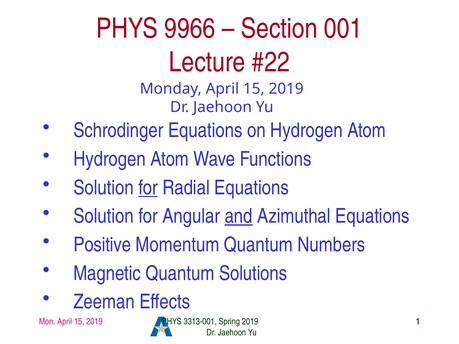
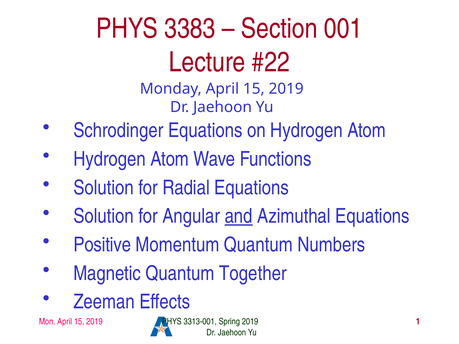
9966: 9966 -> 3383 (190, 29)
for underline: present -> none (148, 188)
Solutions: Solutions -> Together (253, 274)
